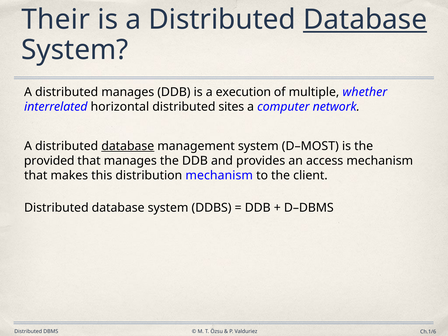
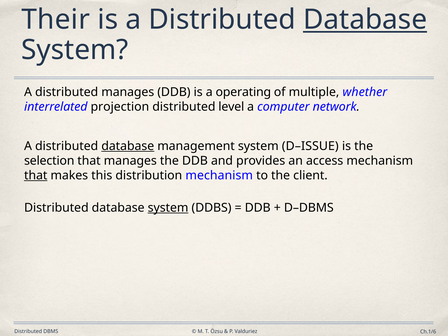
execution: execution -> operating (243, 92)
horizontal: horizontal -> projection (120, 107)
sites: sites -> level (231, 107)
D–MOST: D–MOST -> D–ISSUE (310, 146)
provided: provided -> selection (49, 161)
that underline: none -> present (36, 175)
system underline: none -> present (168, 208)
